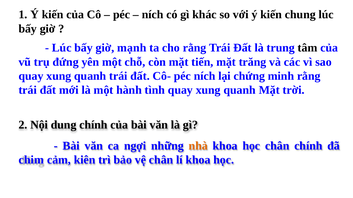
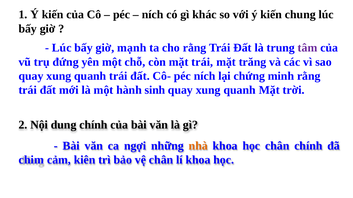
tâm colour: black -> purple (308, 48)
mặt tiến: tiến -> trái (202, 62)
tình: tình -> sinh (155, 90)
